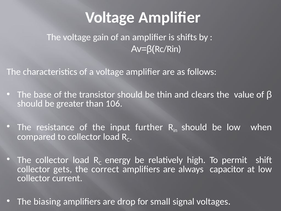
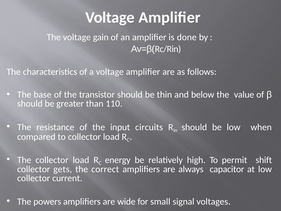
shifts: shifts -> done (187, 37)
clears: clears -> below (203, 95)
106: 106 -> 110 (114, 103)
further: further -> circuits (149, 127)
biasing: biasing -> powers (47, 201)
drop: drop -> wide (126, 201)
